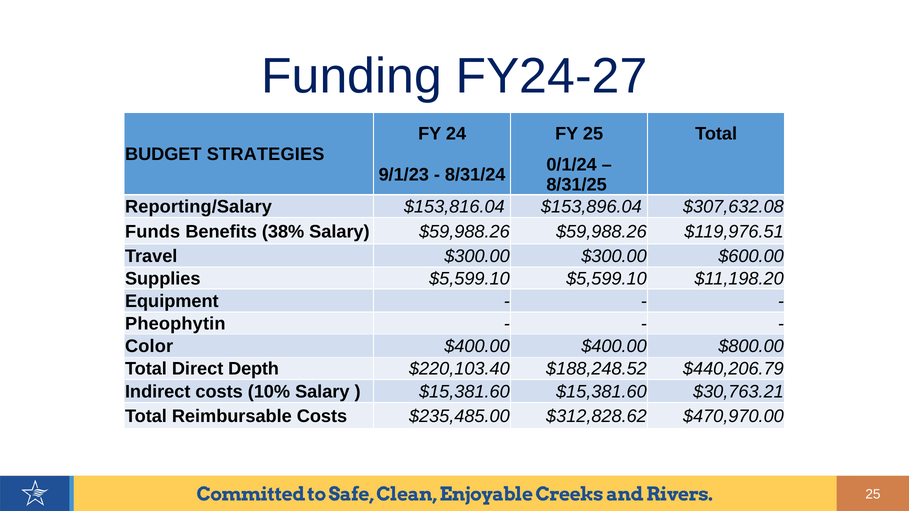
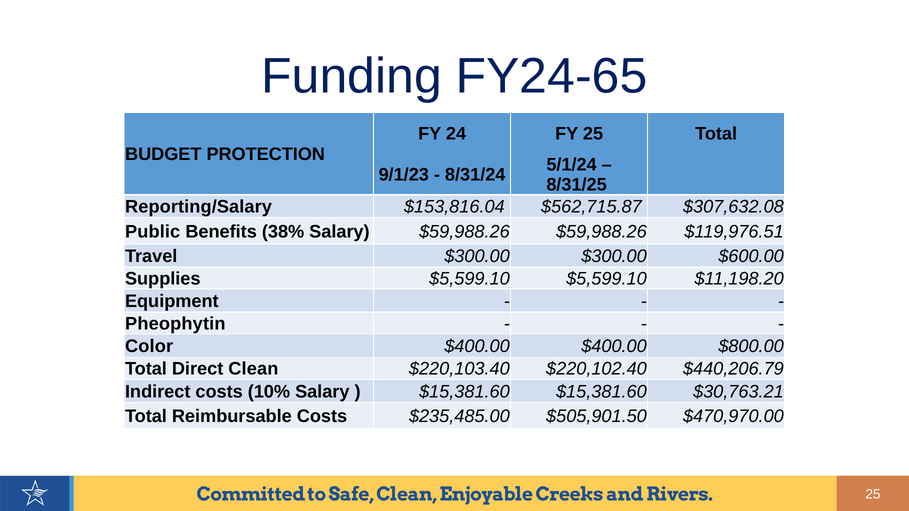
FY24-27: FY24-27 -> FY24-65 (551, 76)
STRATEGIES: STRATEGIES -> PROTECTION (266, 154)
0/1/24: 0/1/24 -> 5/1/24 (572, 165)
$153,896.04: $153,896.04 -> $562,715.87 (591, 207)
Funds: Funds -> Public (153, 232)
Depth: Depth -> Clean (253, 369)
$188,248.52: $188,248.52 -> $220,102.40 (596, 369)
$312,828.62: $312,828.62 -> $505,901.50 (596, 416)
